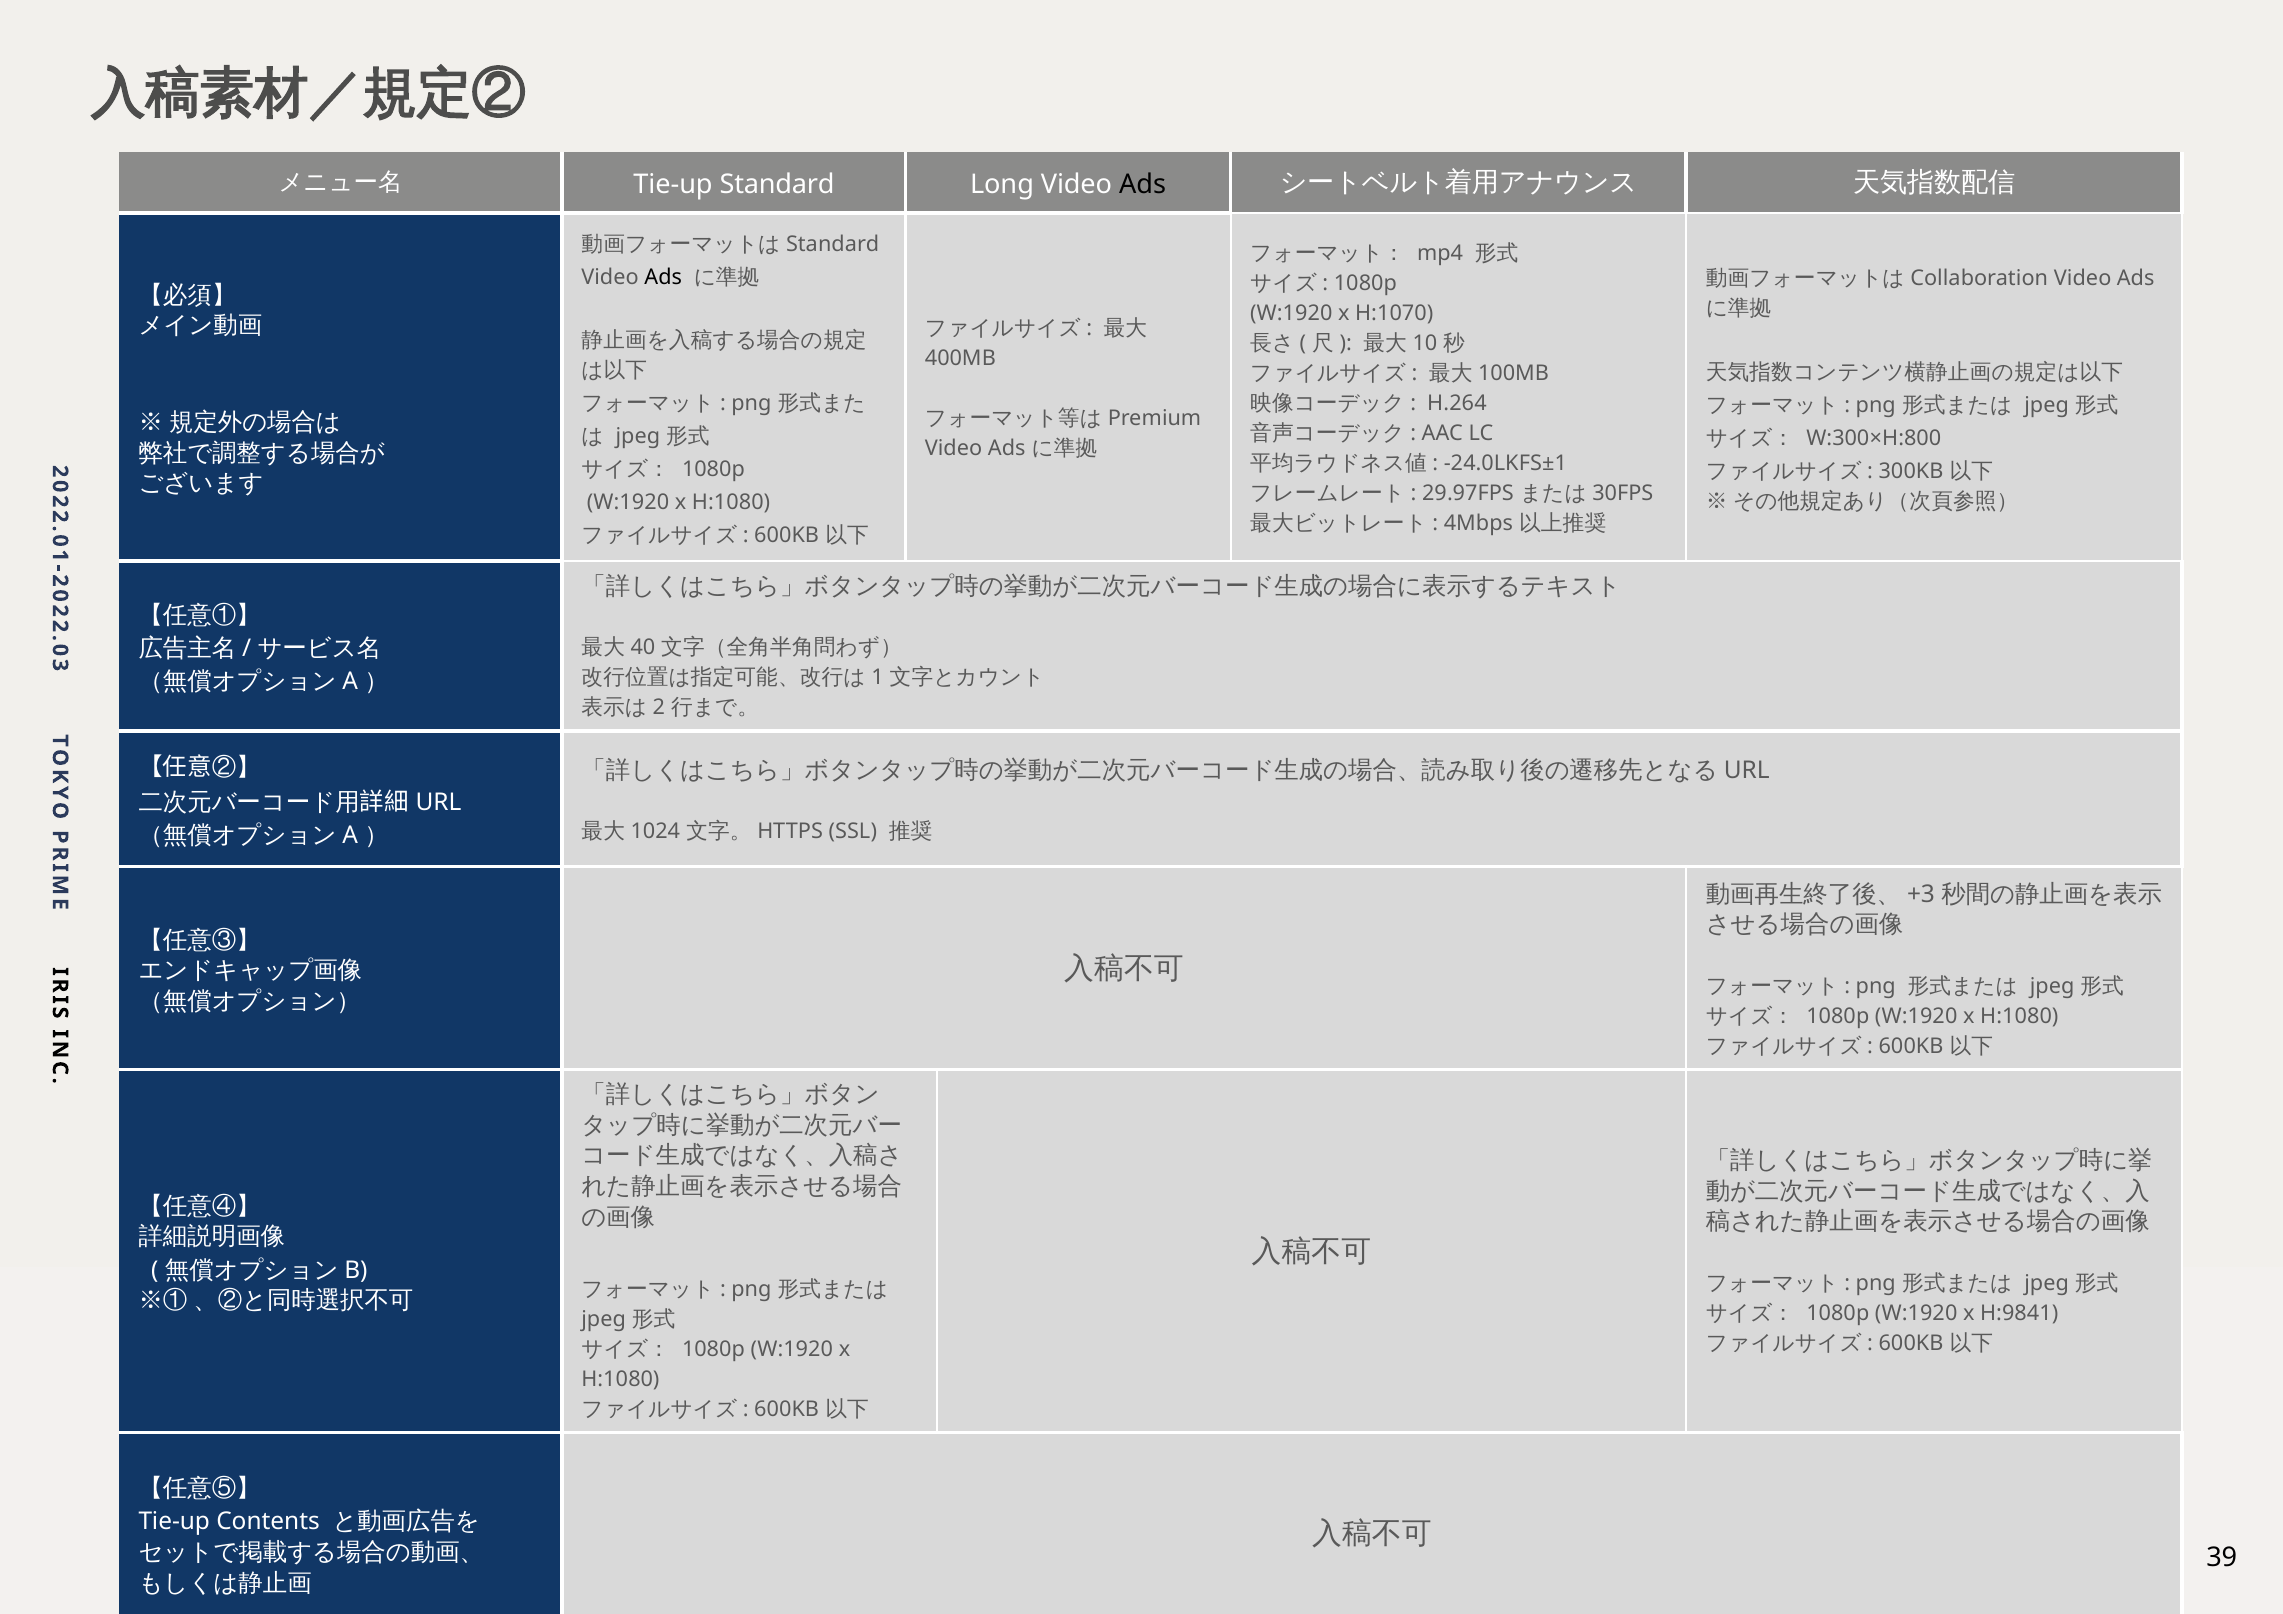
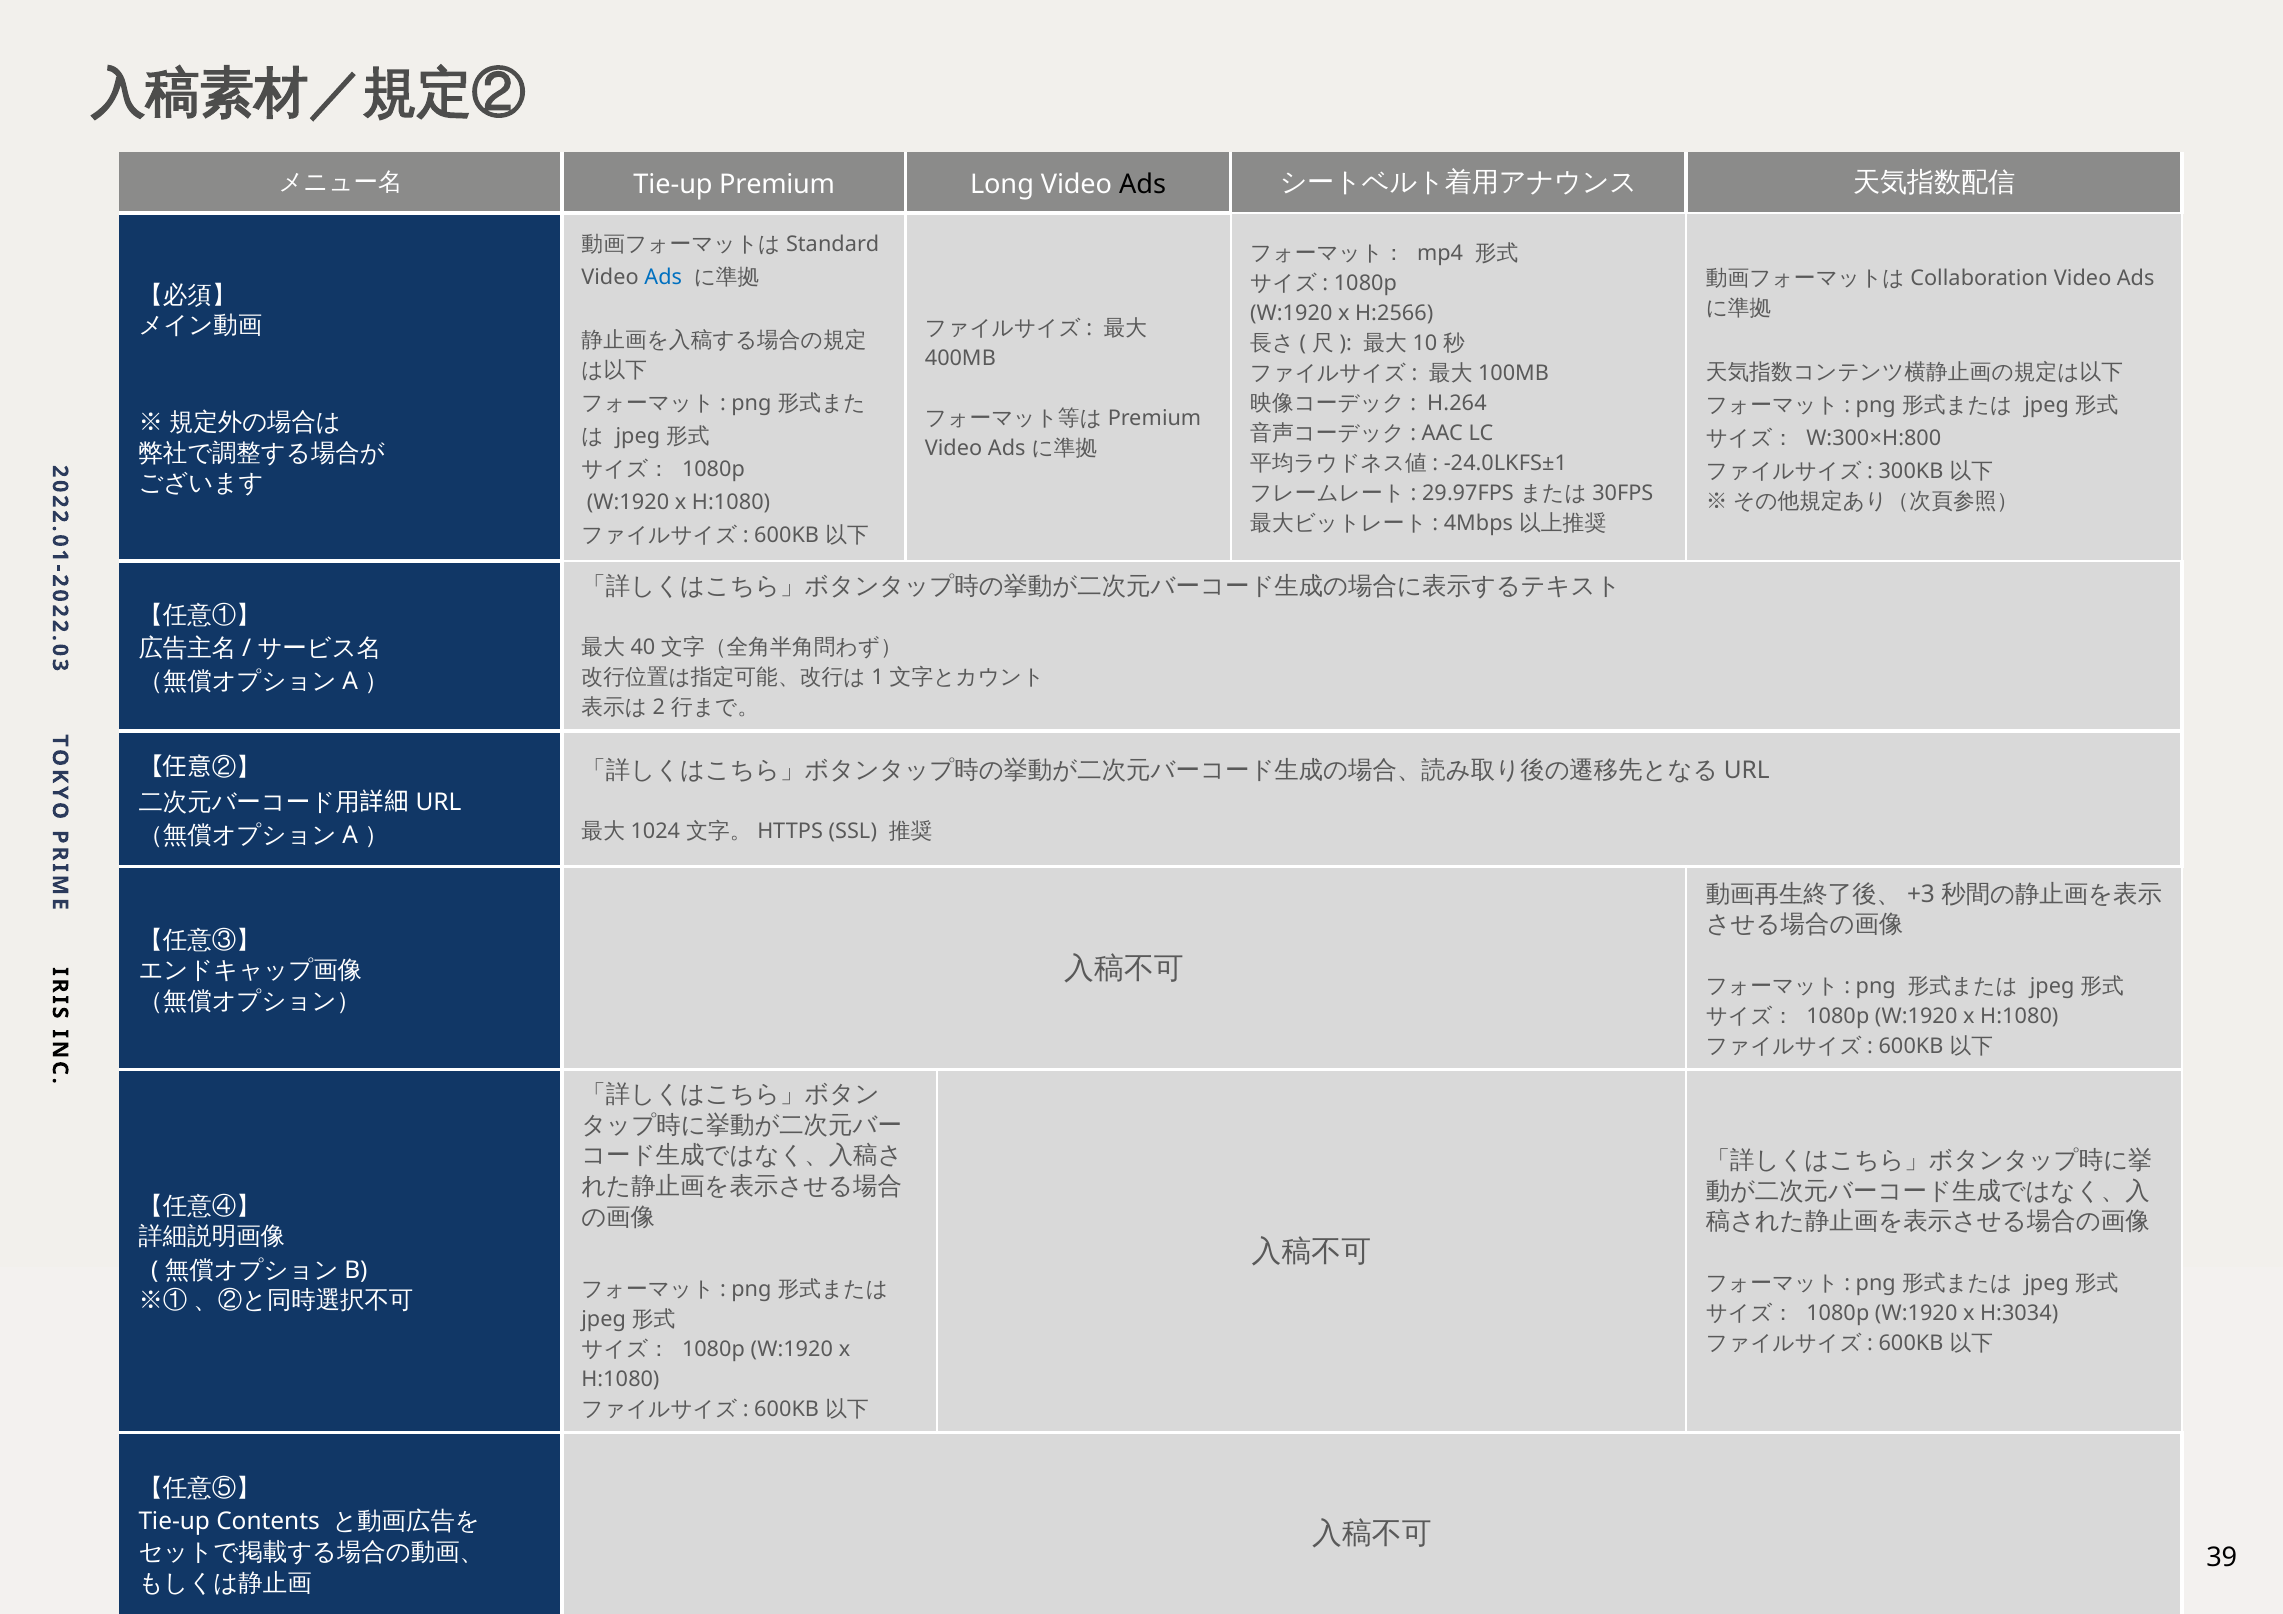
Tie-up Standard: Standard -> Premium (777, 184)
Ads colour: black -> blue (663, 277)
H:1070: H:1070 -> H:2566 (1394, 313)
H:9841: H:9841 -> H:3034 (2019, 1313)
